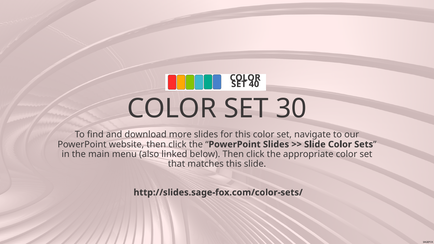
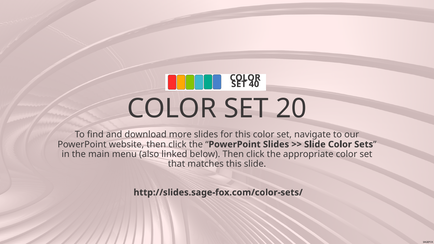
30: 30 -> 20 (291, 108)
